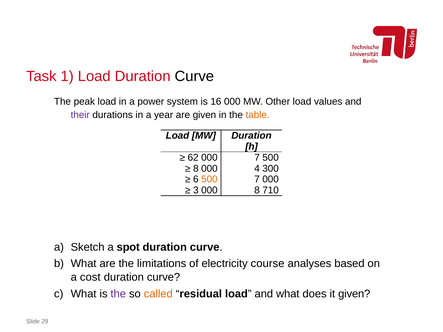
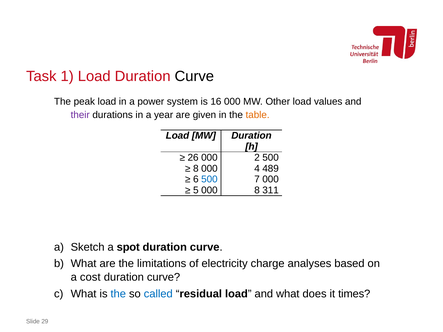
62: 62 -> 26 (193, 158)
000 7: 7 -> 2 (257, 158)
300: 300 -> 489 (271, 169)
500 colour: orange -> blue (209, 180)
3: 3 -> 5 (196, 190)
710: 710 -> 311 (271, 190)
course: course -> charge (268, 264)
the colour: purple -> blue (118, 294)
called colour: orange -> blue (158, 294)
it given: given -> times (354, 294)
